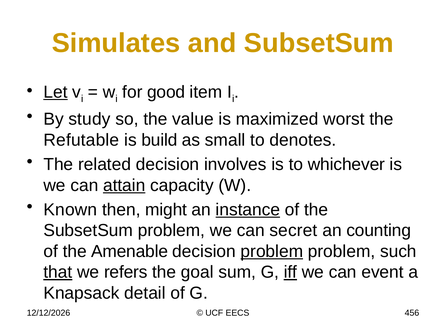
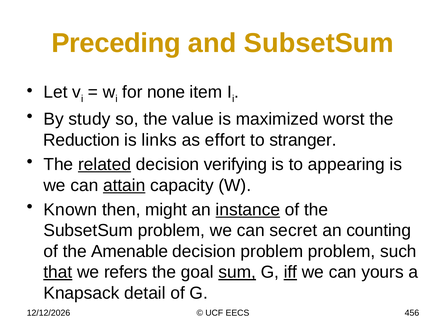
Simulates: Simulates -> Preceding (116, 43)
Let underline: present -> none (56, 92)
good: good -> none (166, 92)
Refutable: Refutable -> Reduction (82, 140)
build: build -> links (159, 140)
small: small -> effort (225, 140)
denotes: denotes -> stranger (303, 140)
related underline: none -> present (105, 164)
involves: involves -> verifying (235, 164)
whichever: whichever -> appearing (346, 164)
problem underline: present -> none (272, 251)
sum underline: none -> present (237, 272)
event: event -> yours (383, 272)
